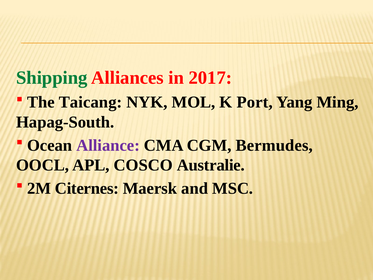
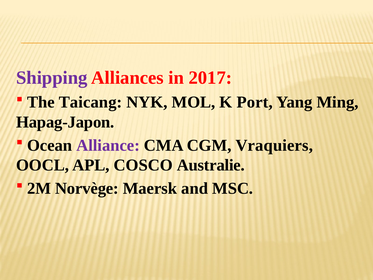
Shipping colour: green -> purple (52, 78)
Hapag-South: Hapag-South -> Hapag-Japon (65, 122)
Bermudes: Bermudes -> Vraquiers (274, 145)
Citernes: Citernes -> Norvège (87, 188)
